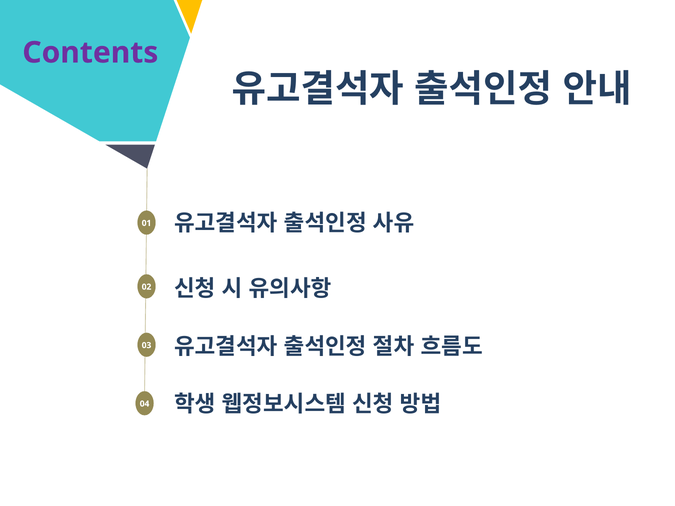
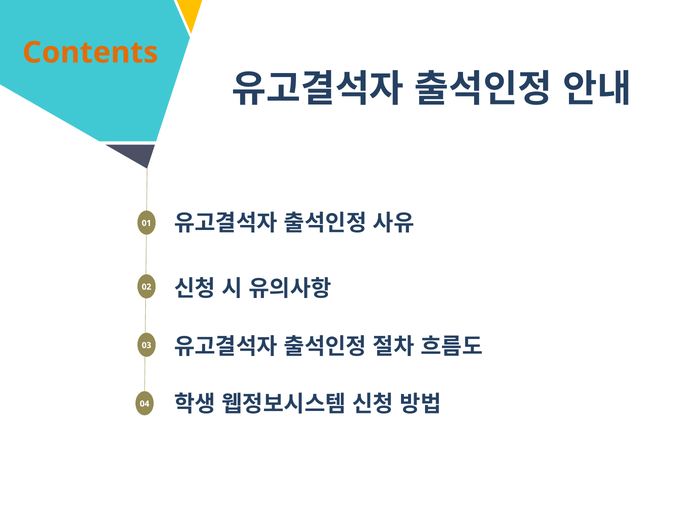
Contents colour: purple -> orange (90, 53)
